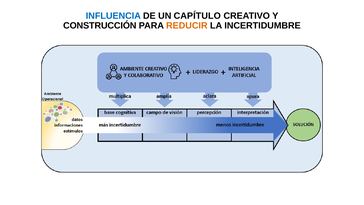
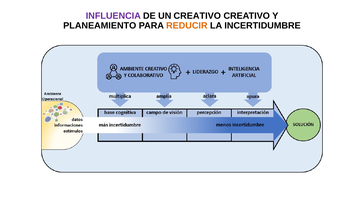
INFLUENCIA colour: blue -> purple (113, 16)
UN CAPÍTULO: CAPÍTULO -> CREATIVO (197, 16)
CONSTRUCCIÓN: CONSTRUCCIÓN -> PLANEAMIENTO (100, 26)
